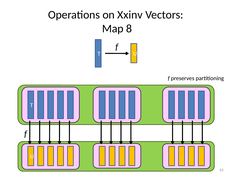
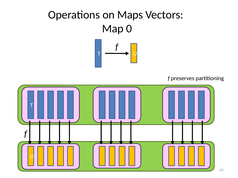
Xxinv: Xxinv -> Maps (130, 15)
8: 8 -> 0 (129, 29)
